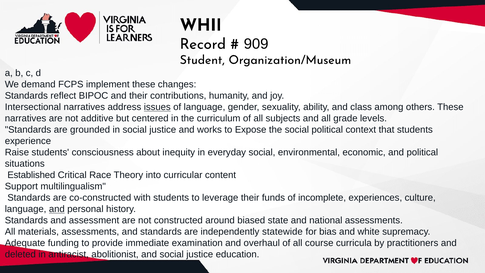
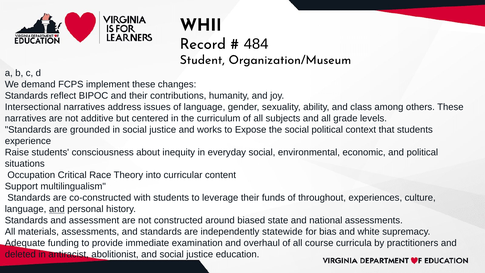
909: 909 -> 484 (256, 44)
issues underline: present -> none (157, 107)
Established: Established -> Occupation (31, 175)
incomplete: incomplete -> throughout (322, 198)
